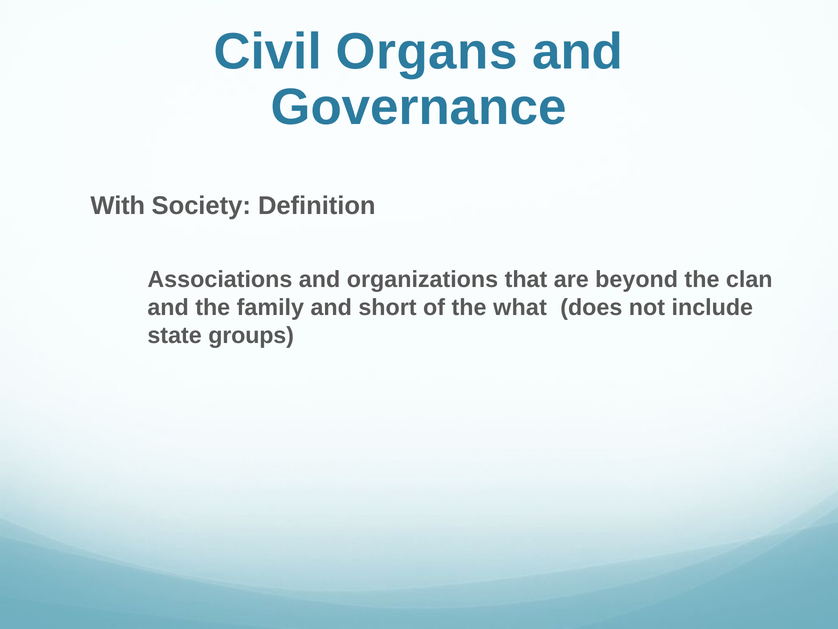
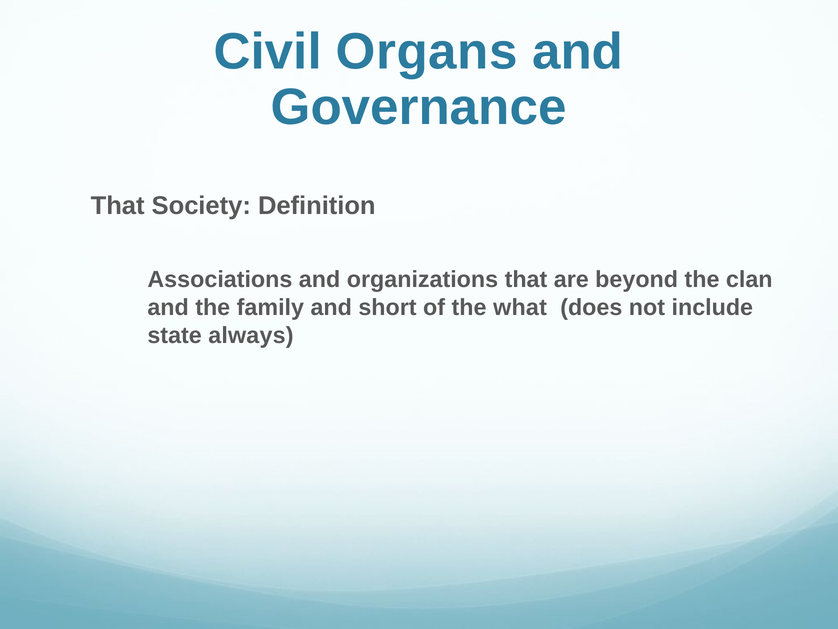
With: With -> That (118, 206)
groups: groups -> always (251, 335)
